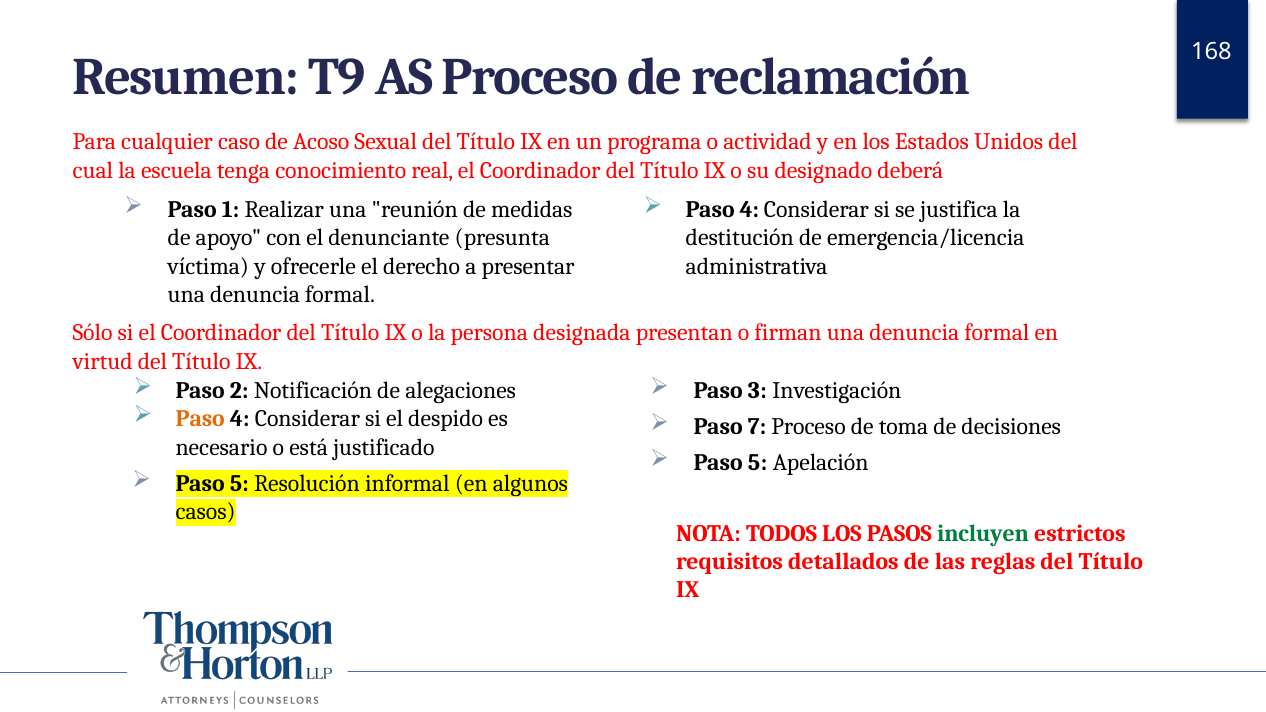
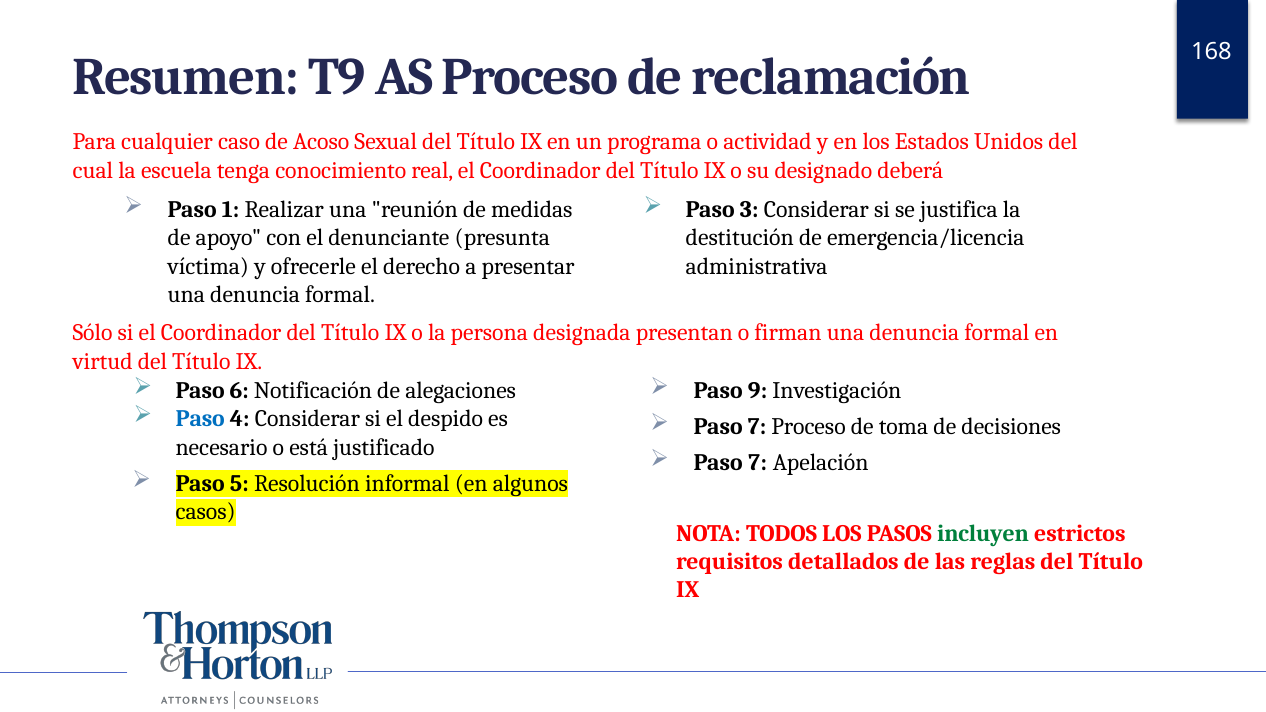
4: 4 -> 3 (749, 209)
2: 2 -> 6 (239, 390)
3: 3 -> 9 (757, 390)
Paso colour: orange -> blue (200, 419)
5: 5 -> 7 (758, 463)
